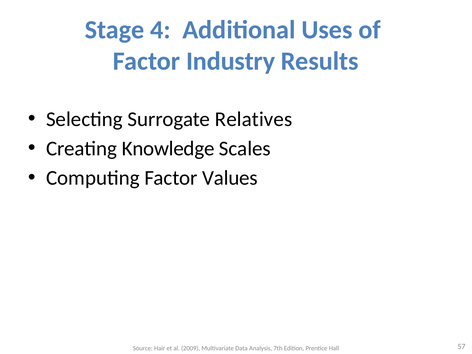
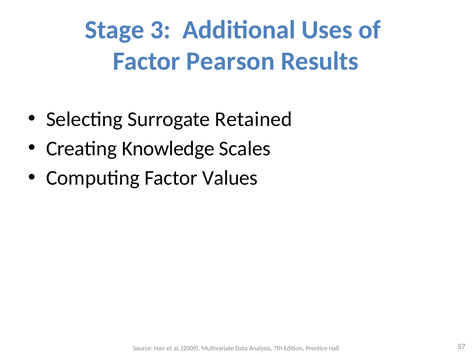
4: 4 -> 3 (160, 30)
Industry: Industry -> Pearson (231, 61)
Relatives: Relatives -> Retained (254, 119)
